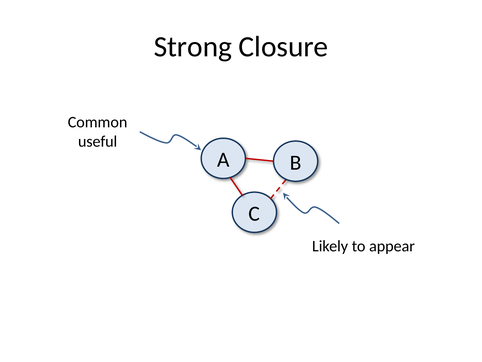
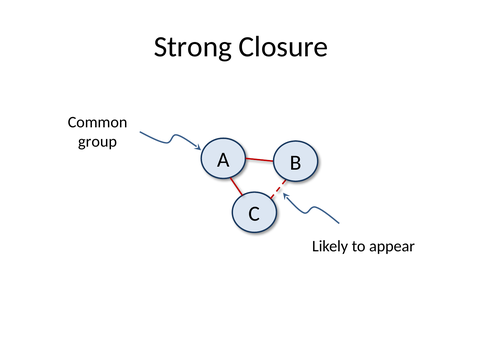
useful: useful -> group (98, 141)
